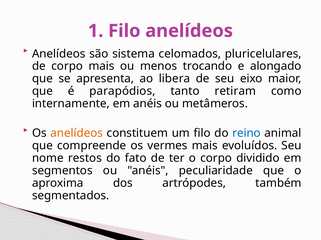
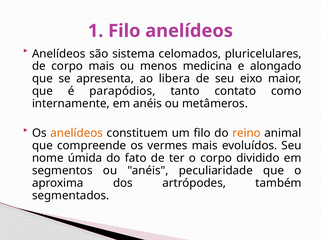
trocando: trocando -> medicina (208, 66)
retiram: retiram -> contato (235, 91)
reino colour: blue -> orange (246, 134)
restos: restos -> úmida (85, 159)
